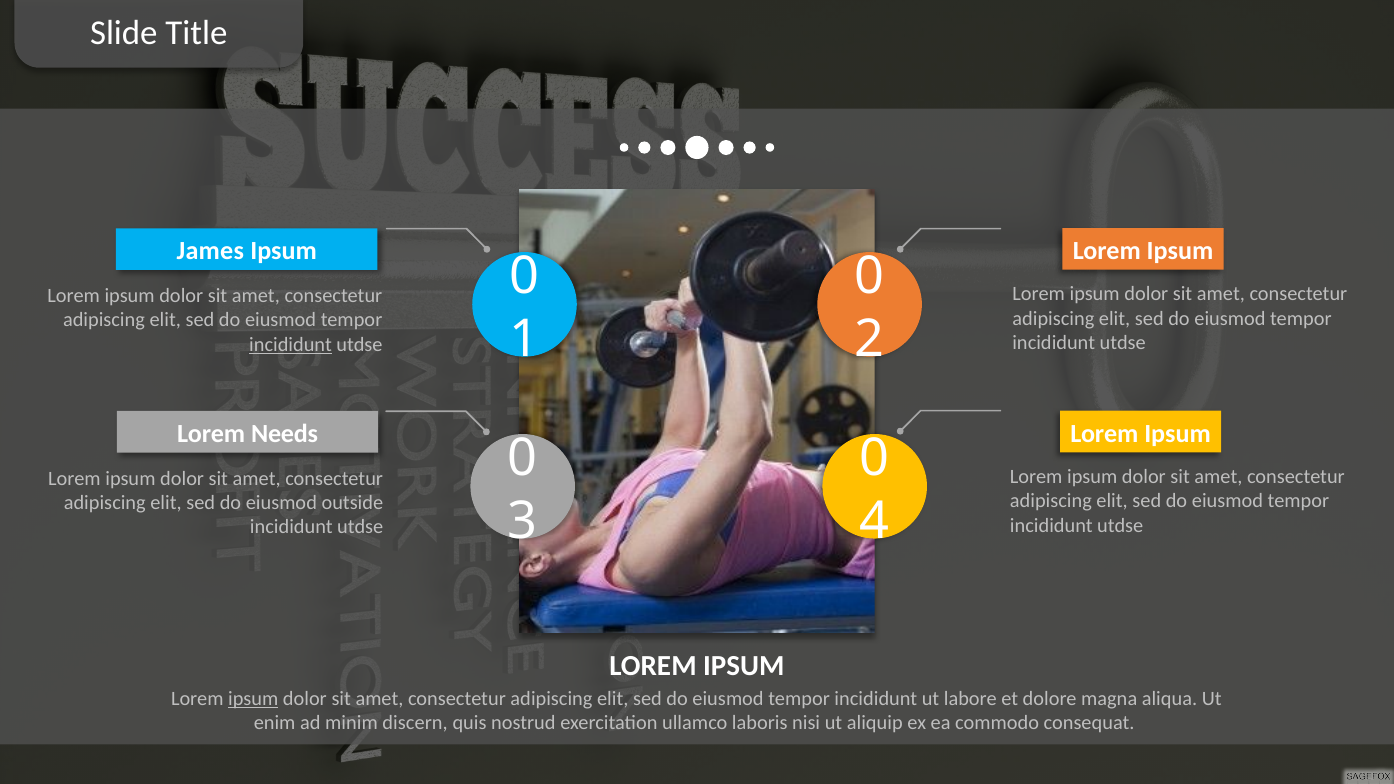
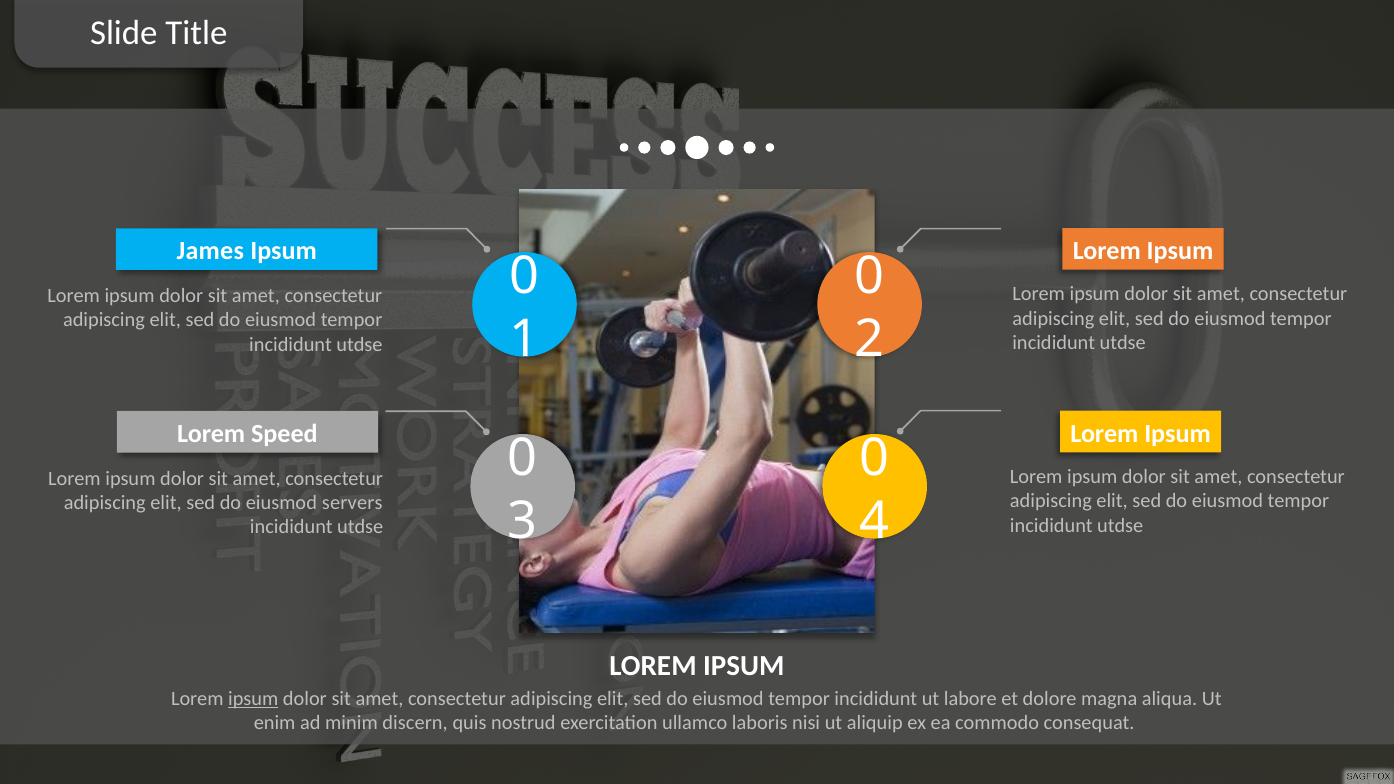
incididunt underline: present -> none (291, 345)
Needs: Needs -> Speed (284, 434)
outside: outside -> servers (352, 503)
